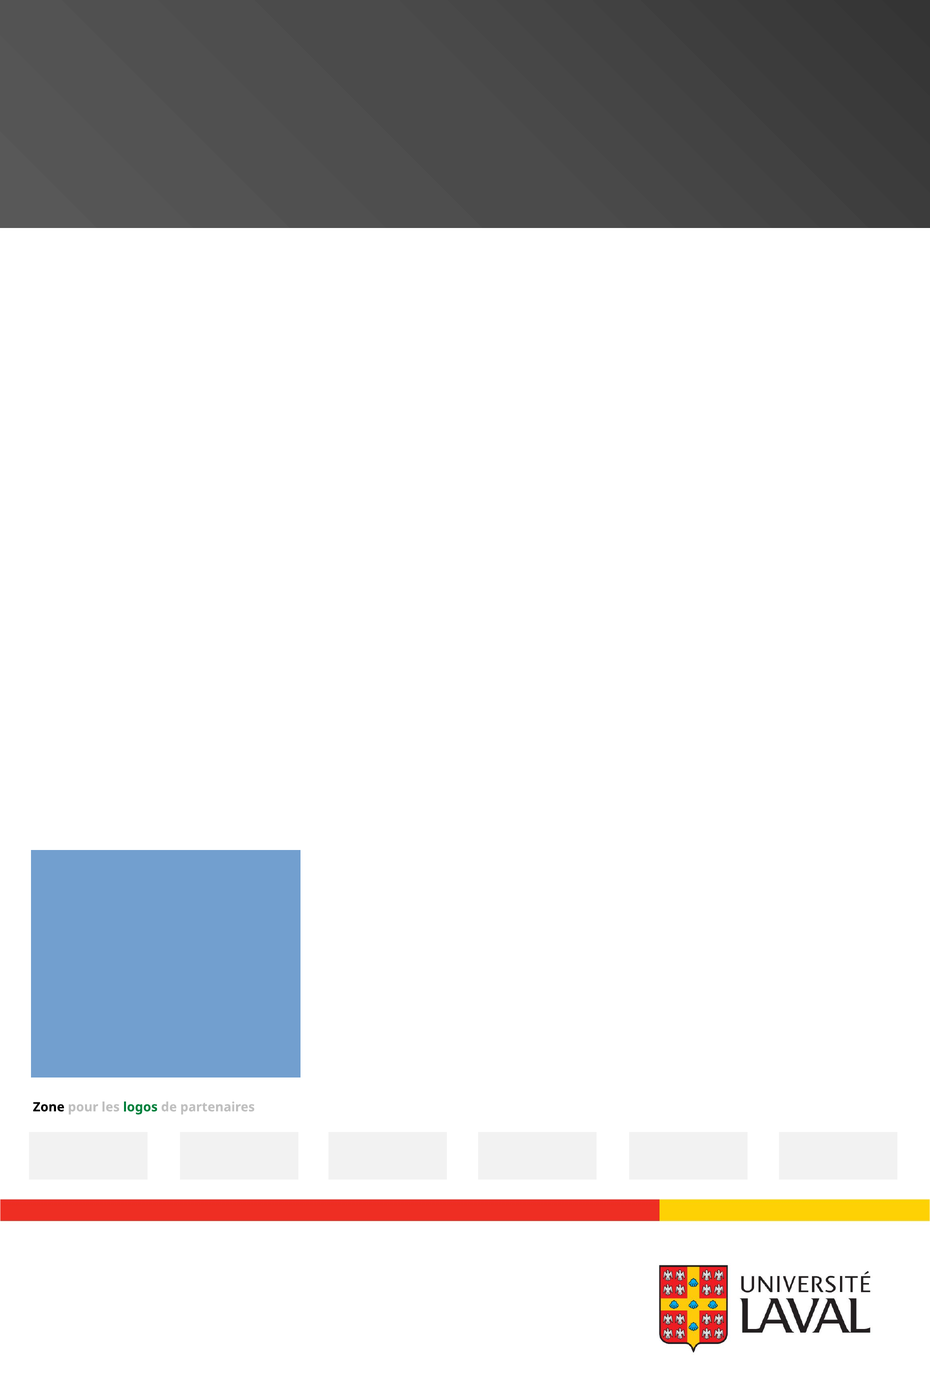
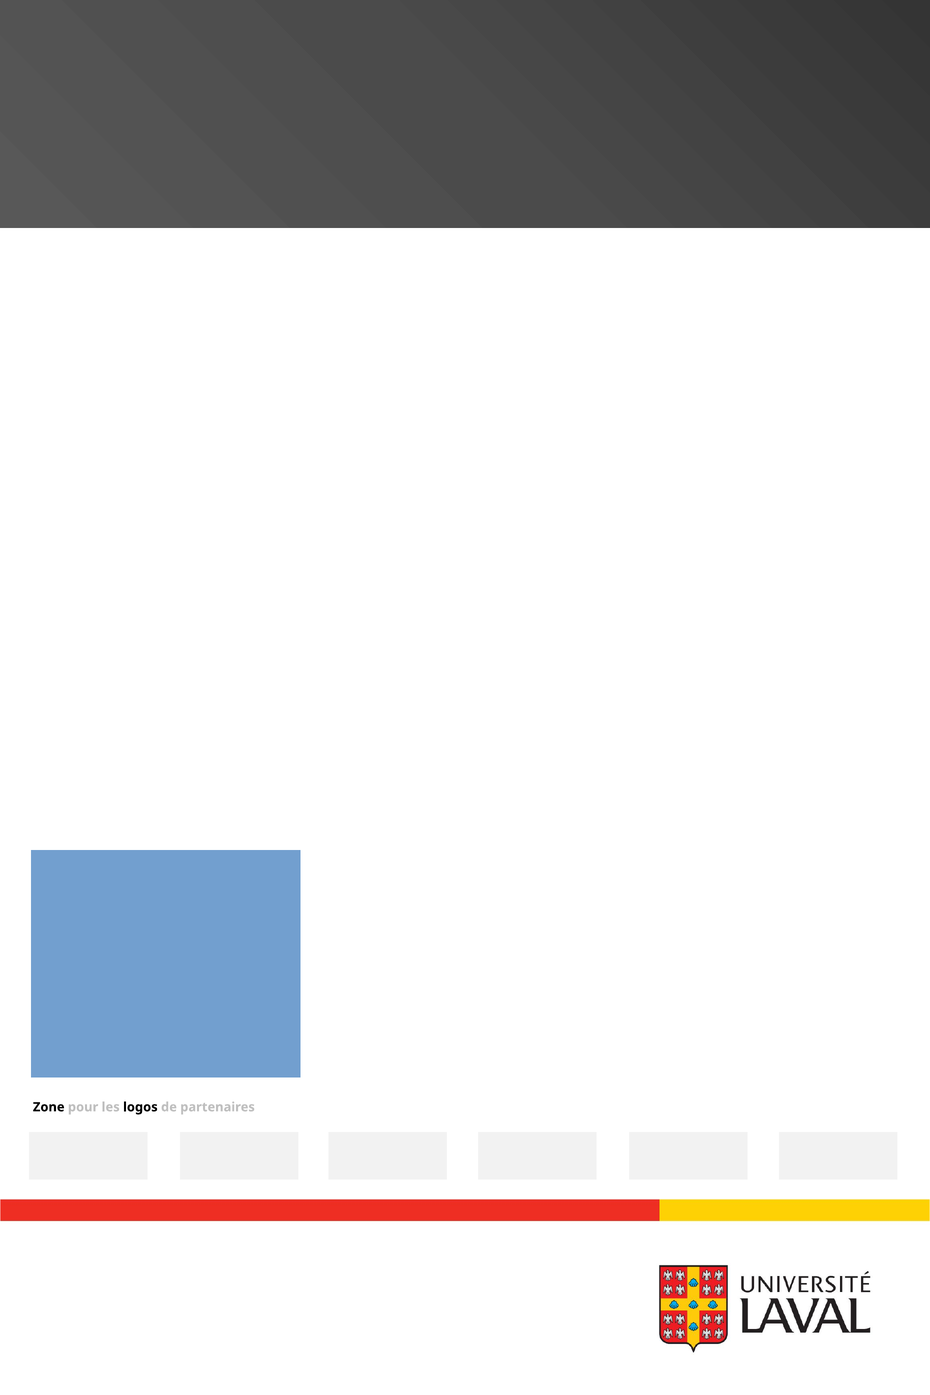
logos colour: green -> black (140, 1107)
